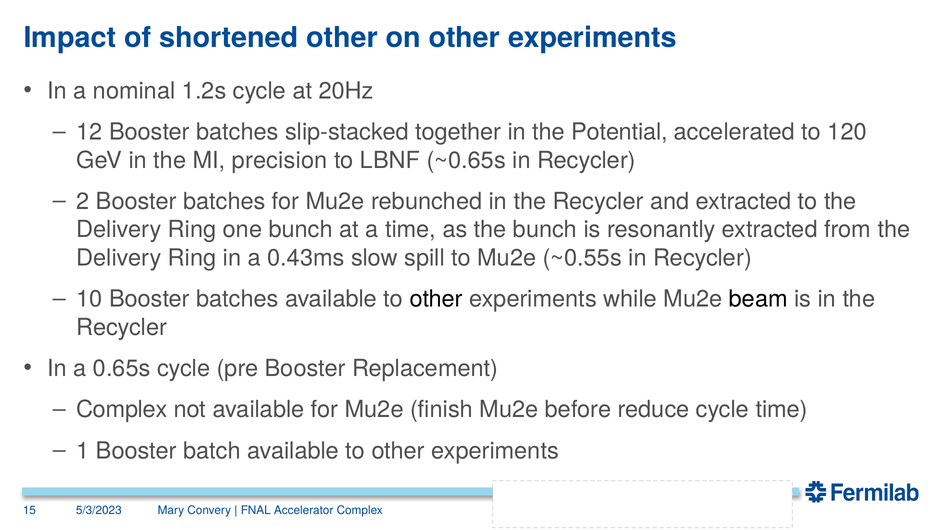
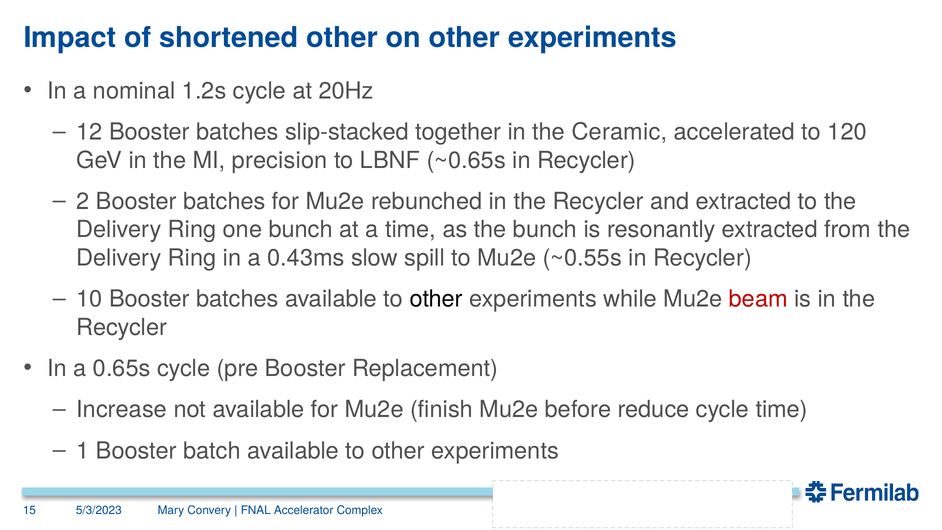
Potential: Potential -> Ceramic (619, 132)
beam colour: black -> red (758, 299)
Complex: Complex -> Increase (122, 410)
